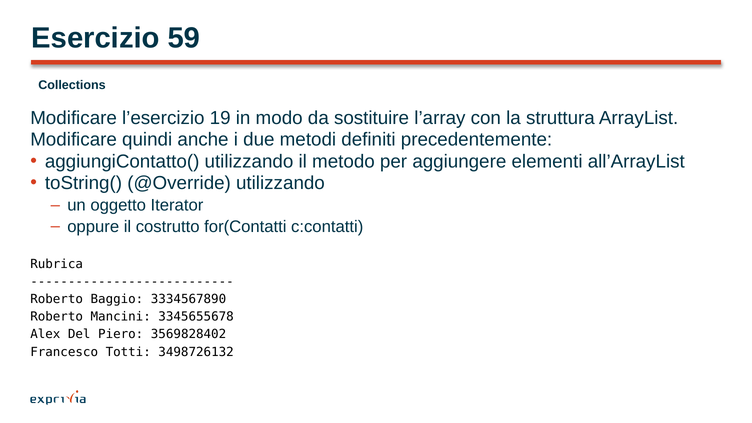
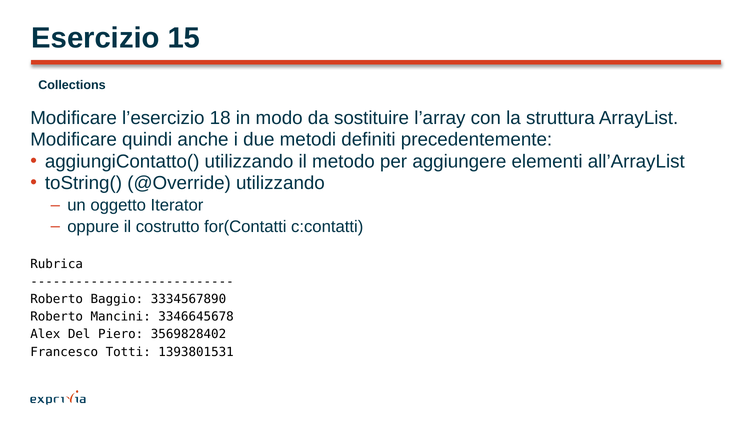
59: 59 -> 15 (184, 38)
19: 19 -> 18 (220, 118)
3345655678: 3345655678 -> 3346645678 (196, 317)
3498726132: 3498726132 -> 1393801531 (196, 352)
